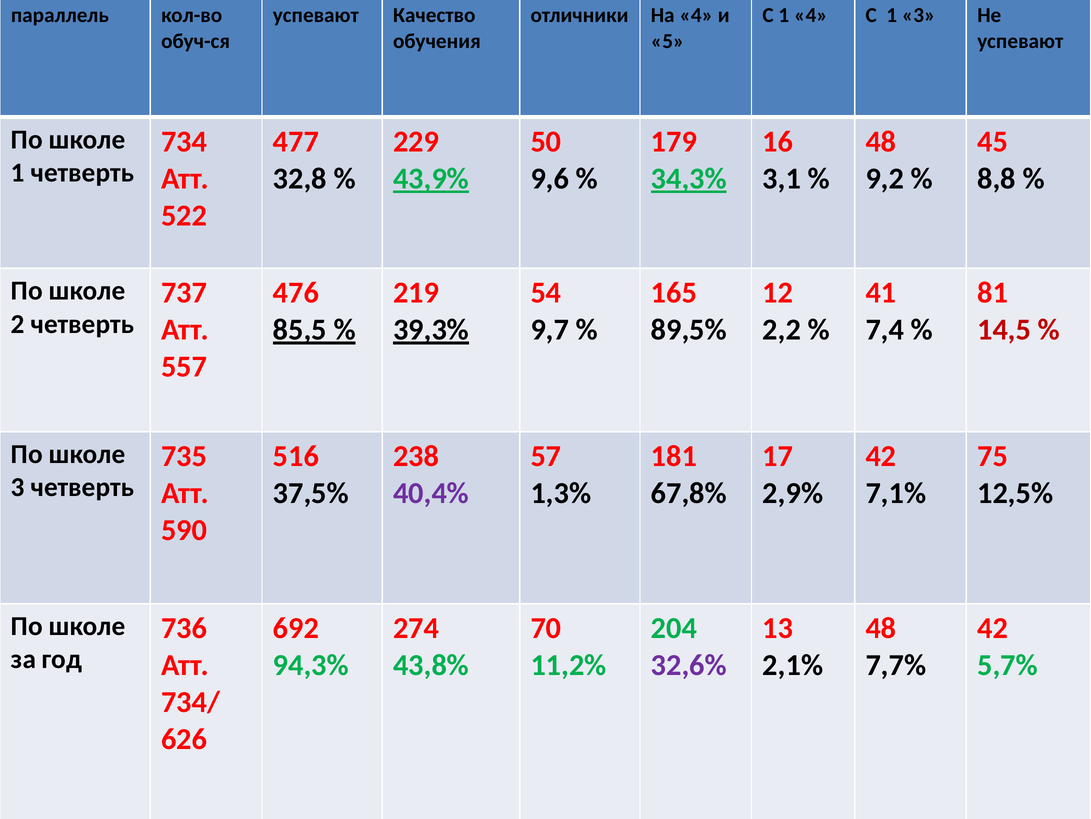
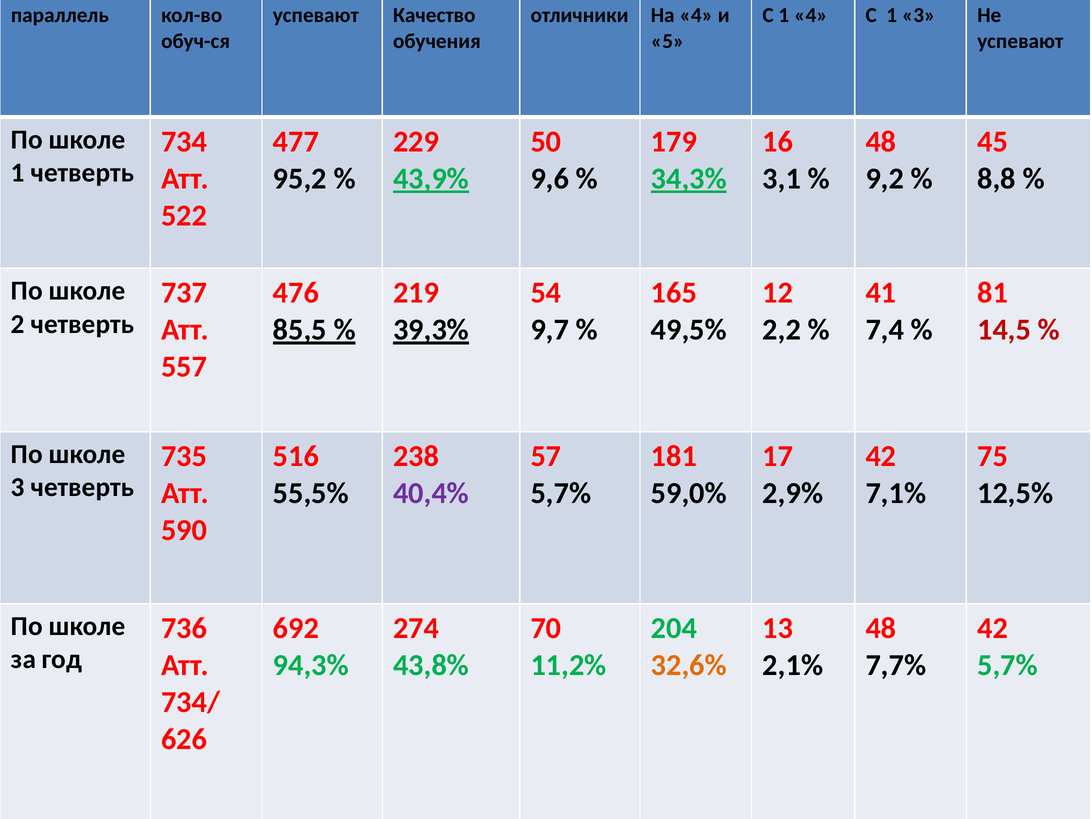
32,8: 32,8 -> 95,2 (300, 178)
89,5%: 89,5% -> 49,5% (689, 330)
37,5%: 37,5% -> 55,5% (311, 493)
1,3%: 1,3% -> 5,7% (561, 493)
67,8%: 67,8% -> 59,0% (689, 493)
32,6% colour: purple -> orange (689, 665)
